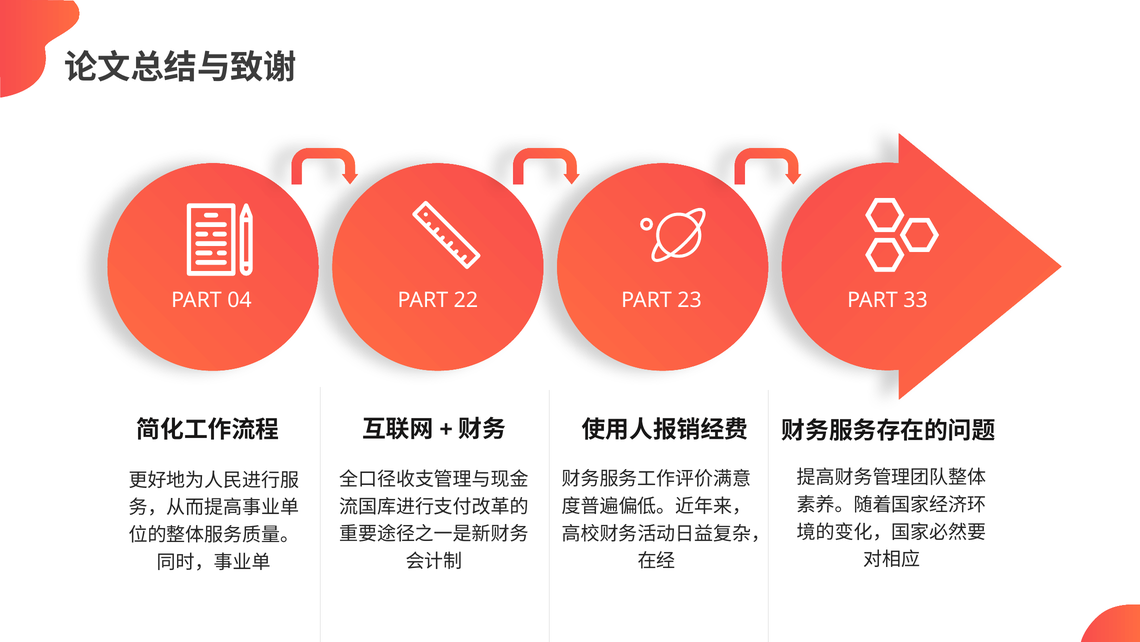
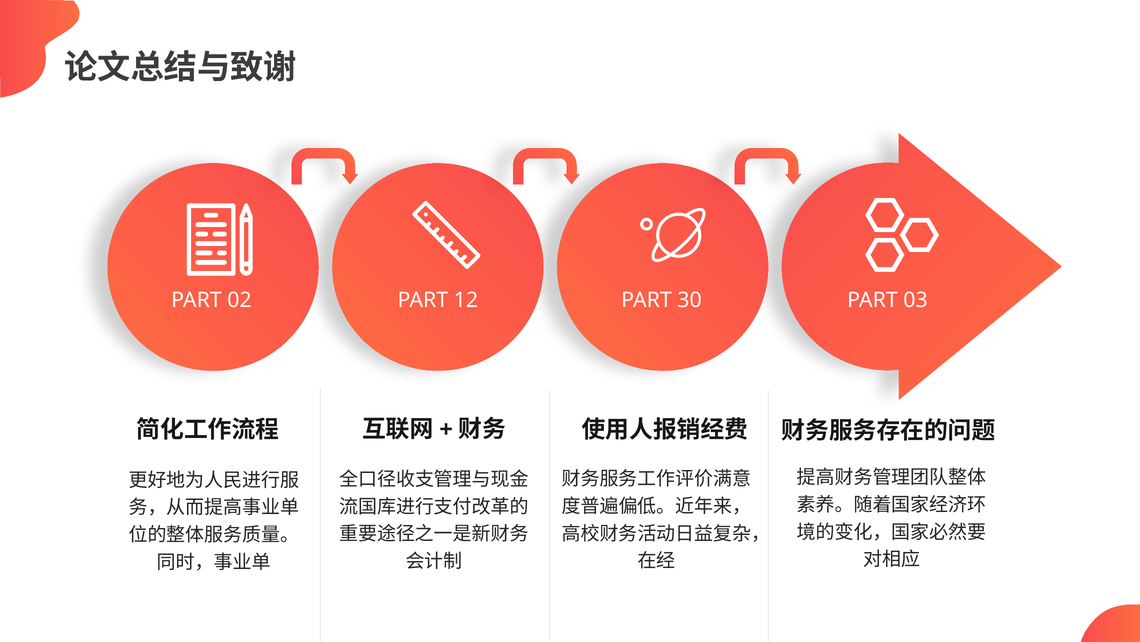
04: 04 -> 02 (239, 300)
22: 22 -> 12 (466, 300)
23: 23 -> 30 (690, 300)
33: 33 -> 03 (916, 300)
